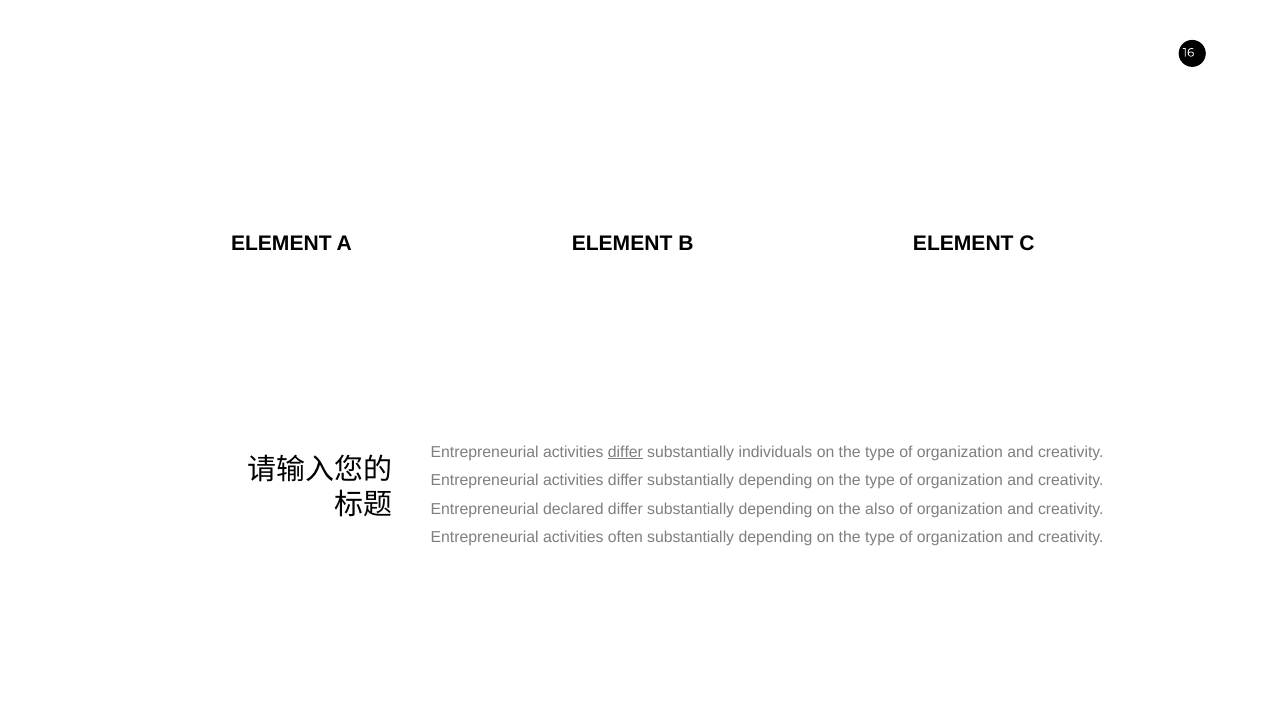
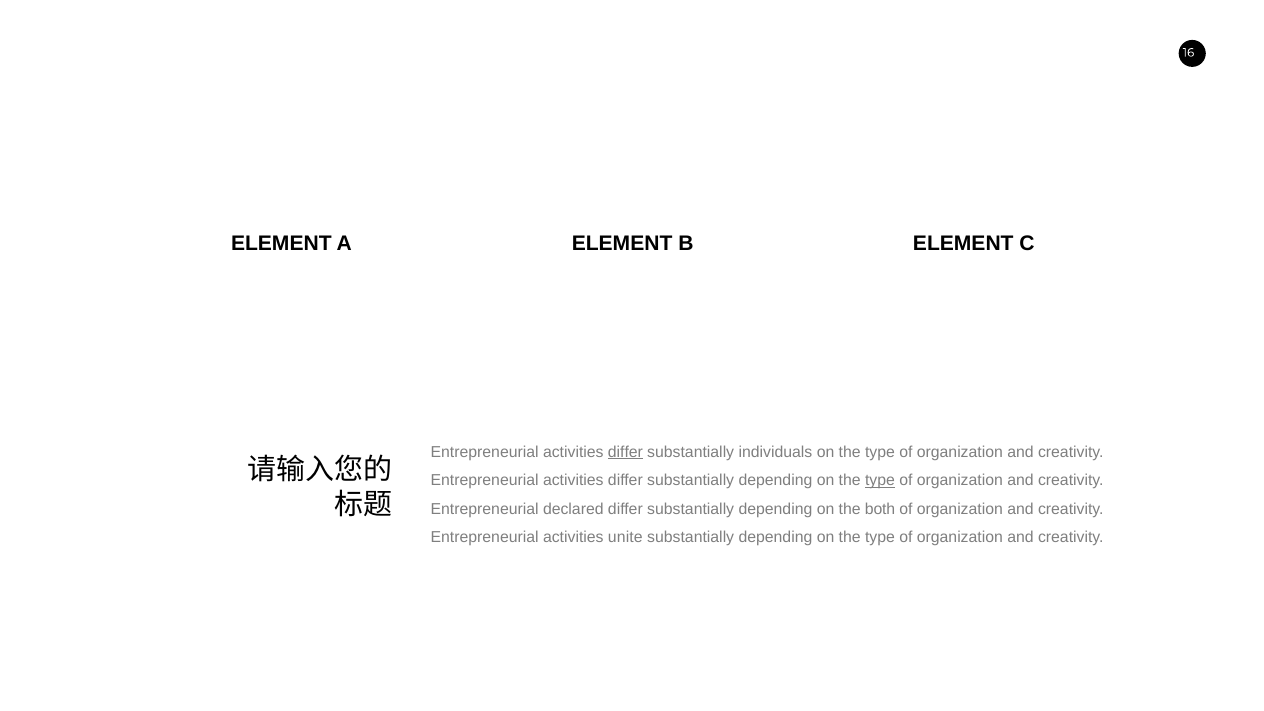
type underline: none -> present (880, 480)
also: also -> both (880, 509)
often: often -> unite (625, 537)
